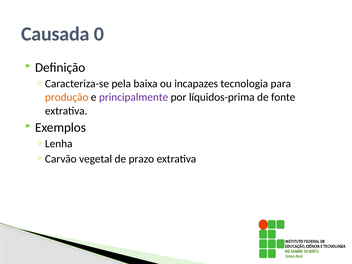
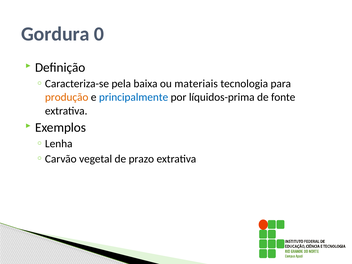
Causada: Causada -> Gordura (55, 34)
incapazes: incapazes -> materiais (196, 84)
principalmente colour: purple -> blue (134, 97)
